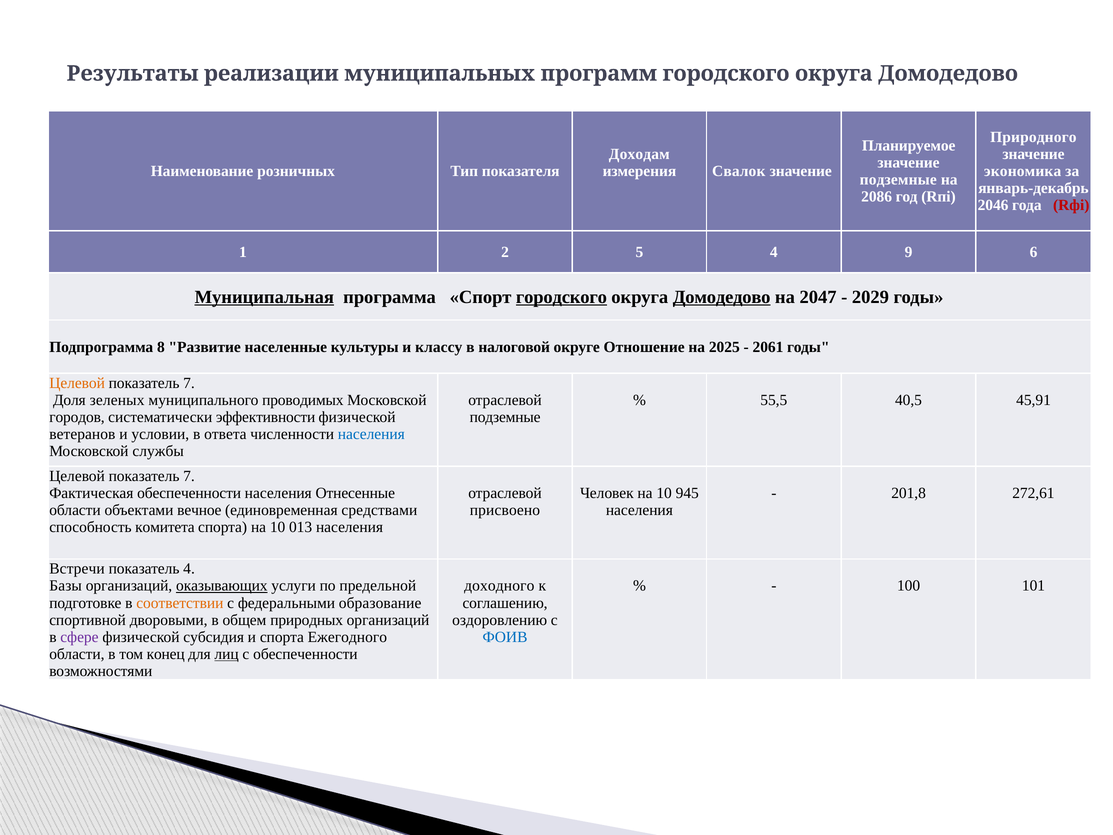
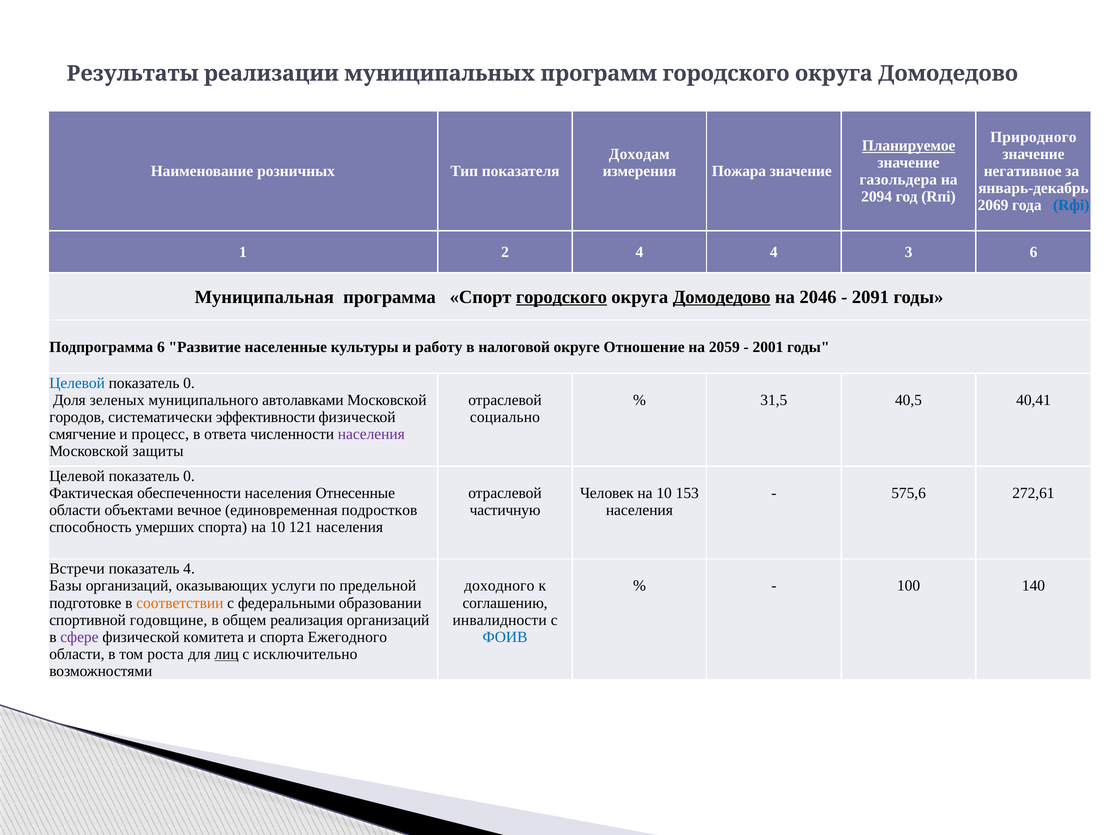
Планируемое underline: none -> present (909, 146)
Свалок: Свалок -> Пожара (739, 171)
экономика: экономика -> негативное (1023, 171)
подземные: подземные -> газольдера (898, 180)
2086: 2086 -> 2094 (877, 197)
2046: 2046 -> 2069 (993, 205)
Rфi colour: red -> blue (1071, 205)
2 5: 5 -> 4 (639, 252)
9: 9 -> 3 (909, 252)
Муниципальная underline: present -> none (264, 297)
2047: 2047 -> 2046 (818, 297)
2029: 2029 -> 2091 (870, 297)
Подпрограмма 8: 8 -> 6 (161, 347)
классу: классу -> работу (439, 347)
2025: 2025 -> 2059 (724, 347)
2061: 2061 -> 2001 (768, 347)
Целевой colour: orange -> blue (77, 383)
7: 7 -> 0 (189, 383)
проводимых: проводимых -> автолавками (303, 400)
55,5: 55,5 -> 31,5 (774, 400)
45,91: 45,91 -> 40,41 (1034, 400)
подземные: подземные -> социально (505, 417)
ветеранов: ветеранов -> смягчение (82, 434)
условии: условии -> процесс (160, 434)
населения colour: blue -> purple (371, 434)
службы: службы -> защиты (158, 451)
7: 7 -> 0 (189, 476)
945: 945 -> 153 (687, 493)
201,8: 201,8 -> 575,6 (909, 493)
средствами: средствами -> подростков (379, 510)
присвоено: присвоено -> частичную (505, 510)
комитета: комитета -> умерших (165, 527)
013: 013 -> 121 (301, 527)
оказывающих underline: present -> none (222, 586)
101: 101 -> 140 (1034, 586)
образование: образование -> образовании (380, 603)
дворовыми: дворовыми -> годовщине (169, 620)
природных: природных -> реализация (307, 620)
оздоровлению: оздоровлению -> инвалидности (500, 620)
субсидия: субсидия -> комитета (214, 637)
конец: конец -> роста (166, 654)
с обеспеченности: обеспеченности -> исключительно (305, 654)
